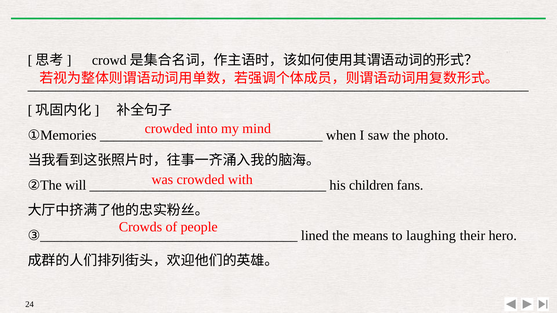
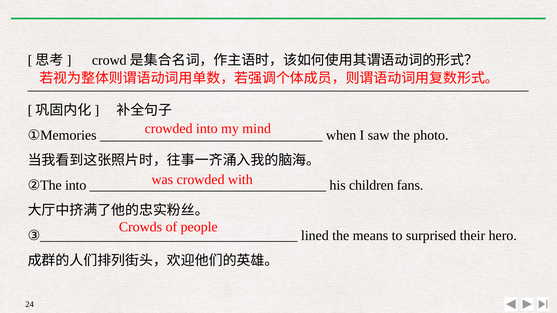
②The will: will -> into (76, 186)
laughing: laughing -> surprised (431, 236)
